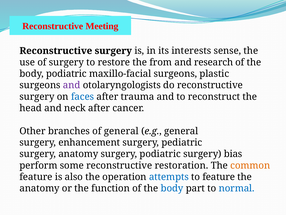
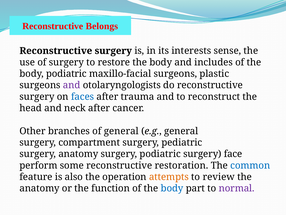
Meeting: Meeting -> Belongs (102, 26)
restore the from: from -> body (161, 62)
research: research -> includes (214, 62)
enhancement: enhancement -> compartment (89, 142)
bias: bias -> face (233, 154)
common colour: orange -> blue (250, 165)
attempts colour: blue -> orange (169, 177)
to feature: feature -> review (219, 177)
normal colour: blue -> purple (237, 188)
